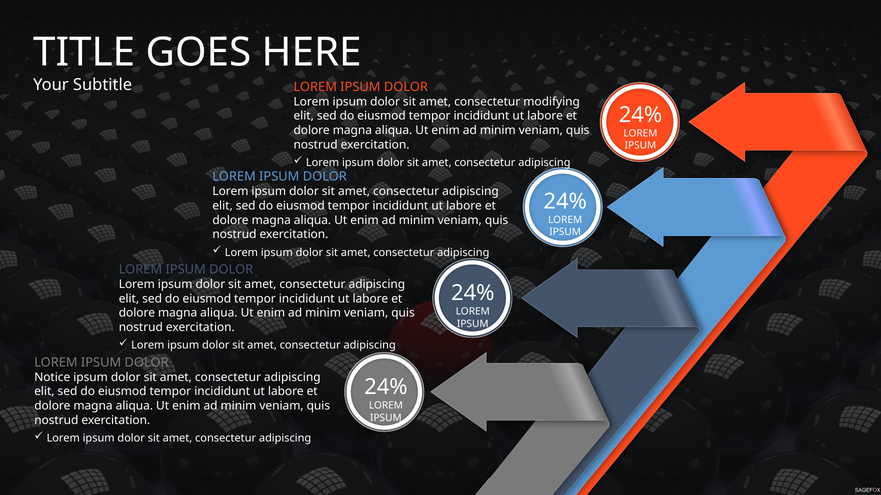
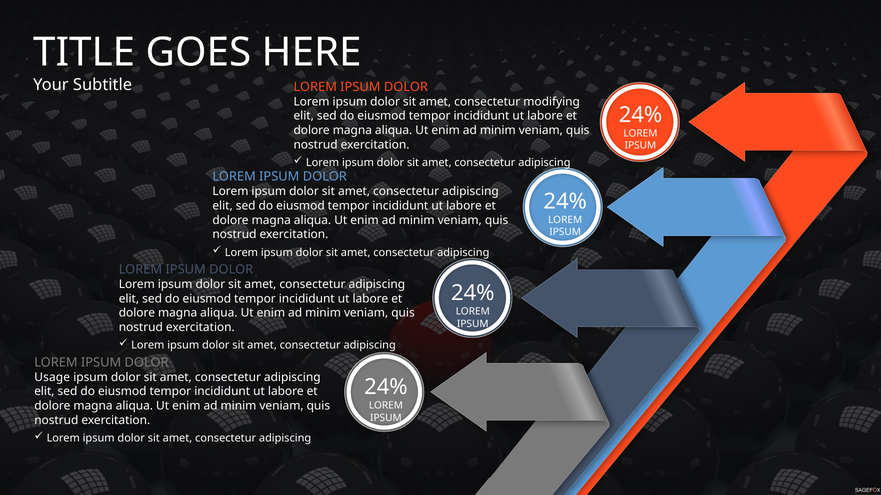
Notice: Notice -> Usage (52, 378)
